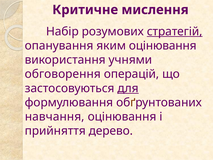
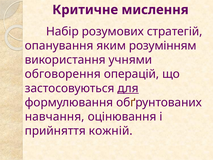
стратегій underline: present -> none (175, 31)
яким оцінювання: оцінювання -> розумінням (163, 46)
дерево: дерево -> кожній (111, 131)
